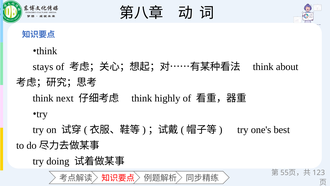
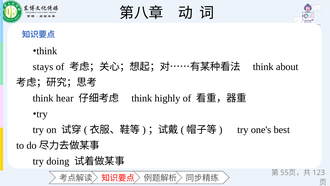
next: next -> hear (65, 98)
